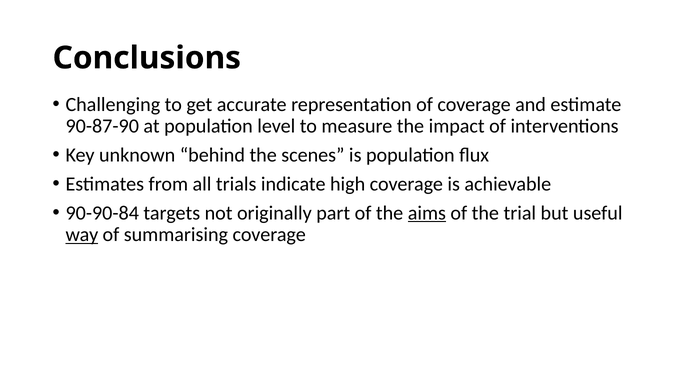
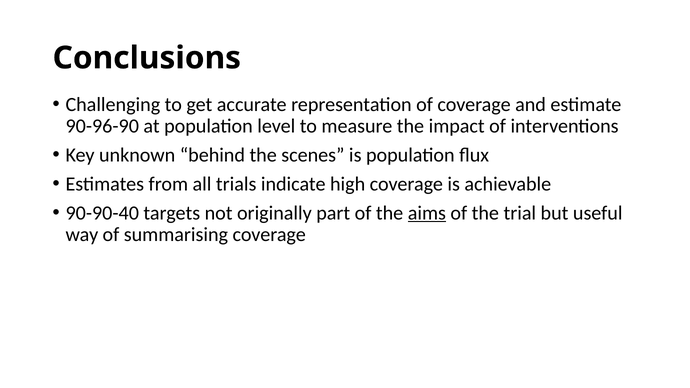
90-87-90: 90-87-90 -> 90-96-90 (102, 126)
90-90-84: 90-90-84 -> 90-90-40 (102, 213)
way underline: present -> none (82, 235)
